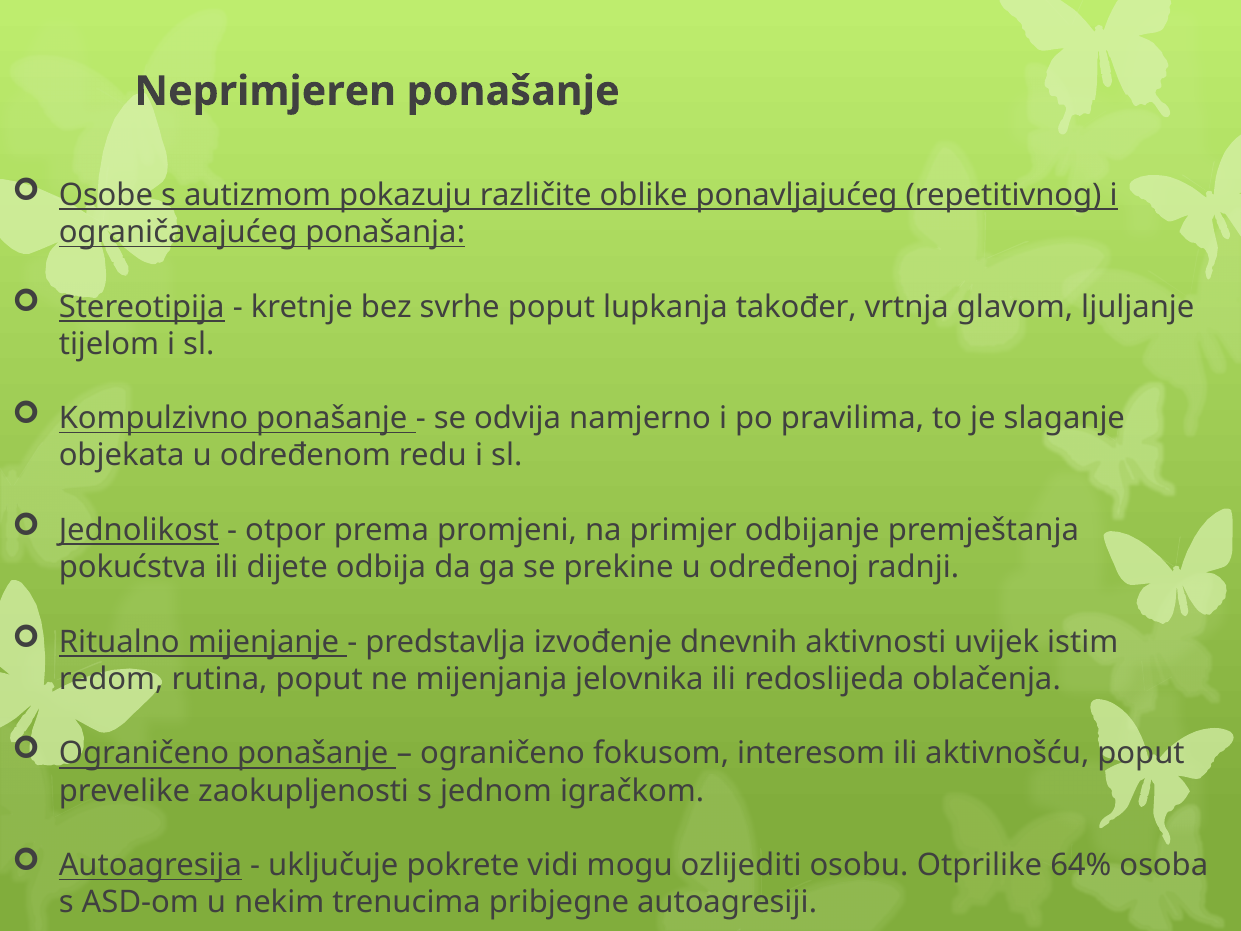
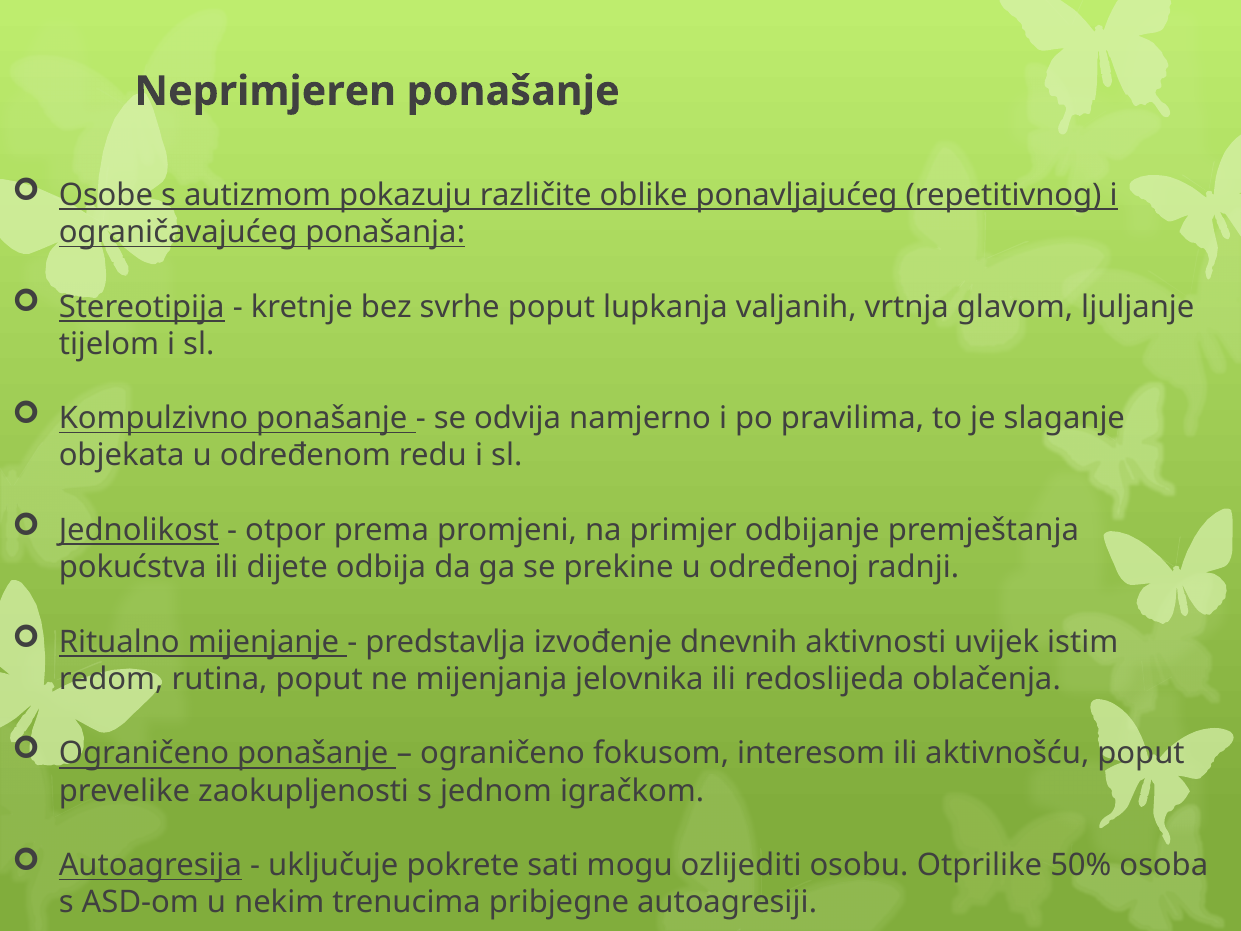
također: također -> valjanih (796, 307)
vidi: vidi -> sati (553, 865)
64%: 64% -> 50% (1081, 865)
